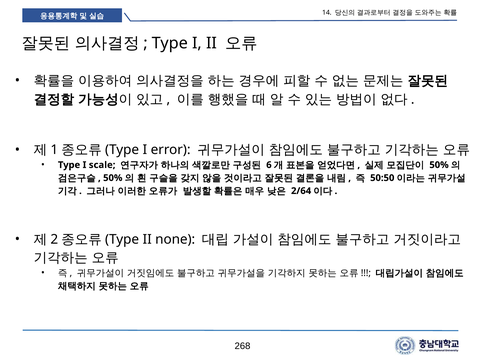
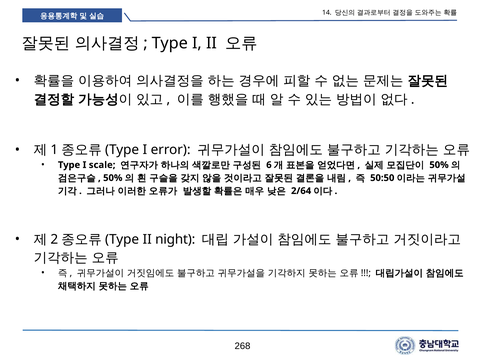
none: none -> night (175, 240)
